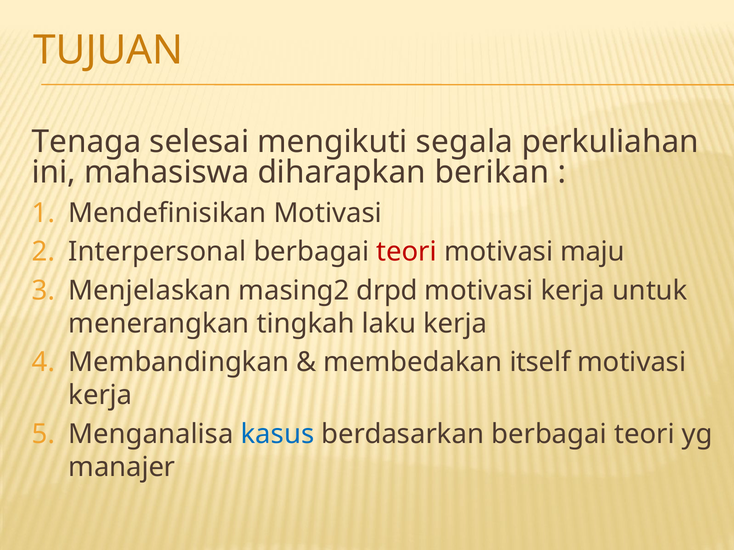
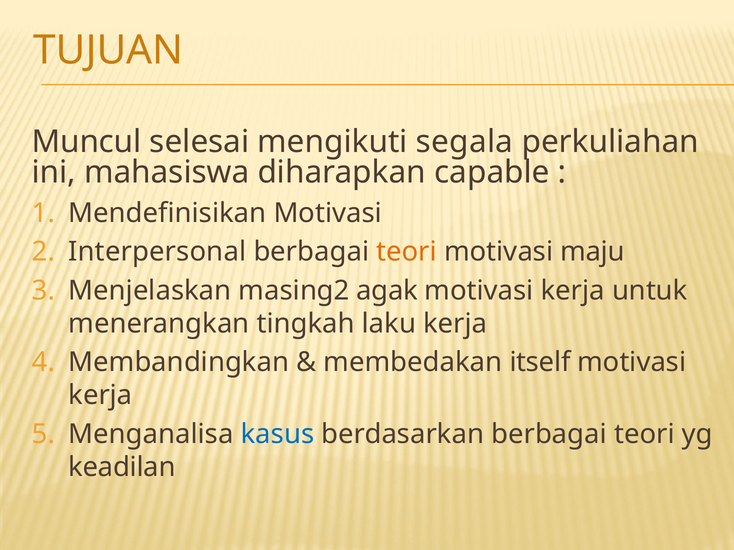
Tenaga: Tenaga -> Muncul (87, 142)
berikan: berikan -> capable (492, 173)
teori colour: red -> orange (407, 252)
drpd: drpd -> agak (387, 291)
manajer: manajer -> keadilan (122, 468)
